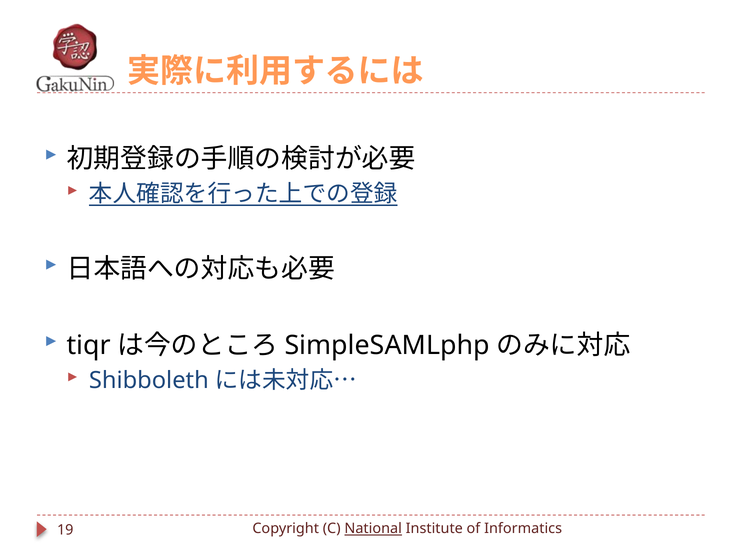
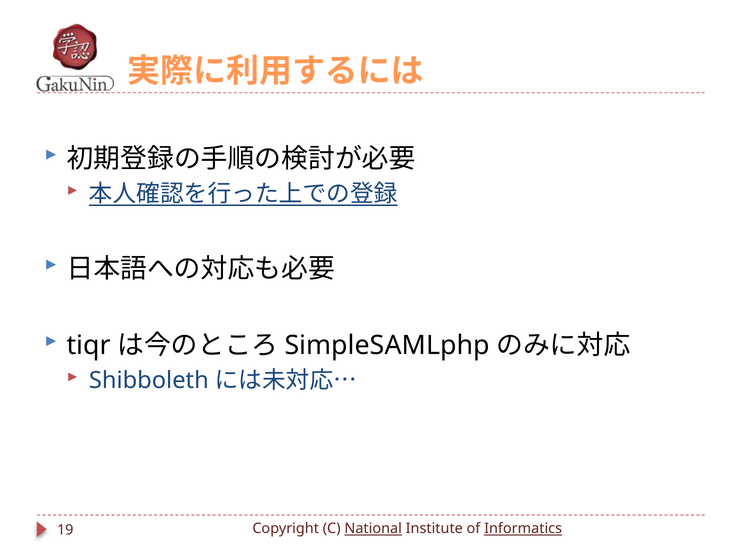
Informatics underline: none -> present (523, 529)
